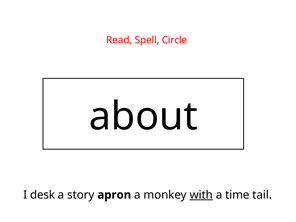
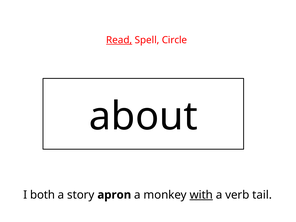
Read underline: none -> present (119, 40)
desk: desk -> both (43, 195)
time: time -> verb (237, 195)
